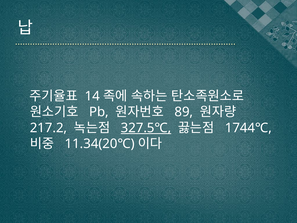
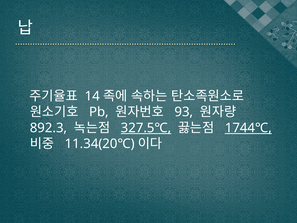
89: 89 -> 93 (184, 112)
217.2: 217.2 -> 892.3 (48, 128)
1744℃ underline: none -> present (248, 128)
